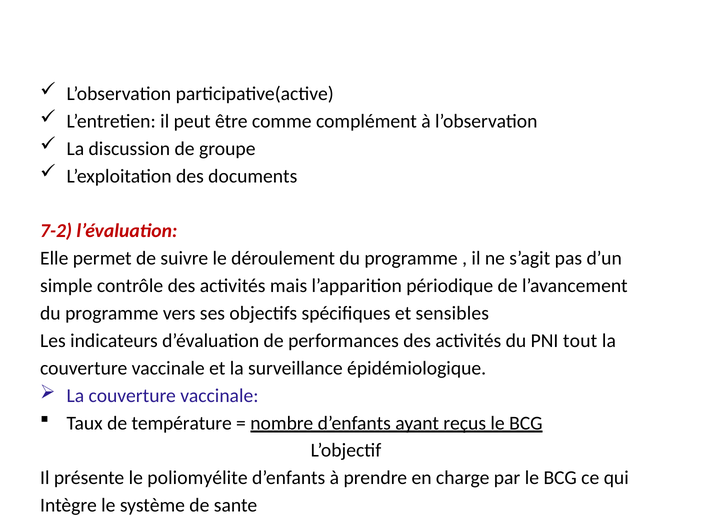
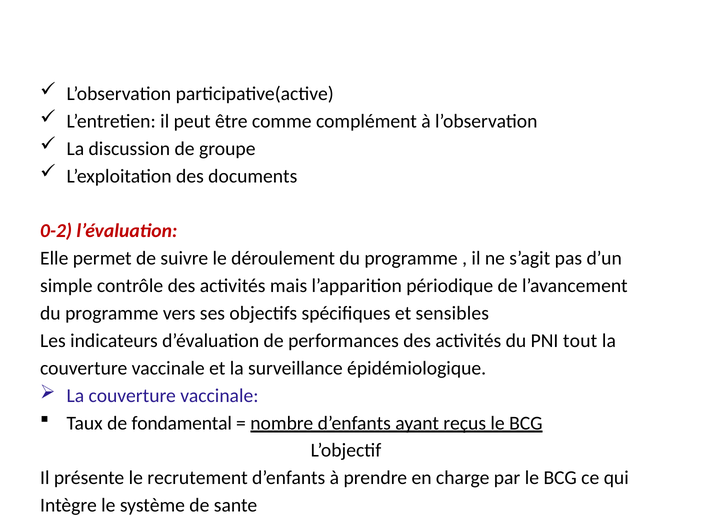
7-2: 7-2 -> 0-2 (56, 231)
température: température -> fondamental (182, 423)
poliomyélite: poliomyélite -> recrutement (198, 478)
